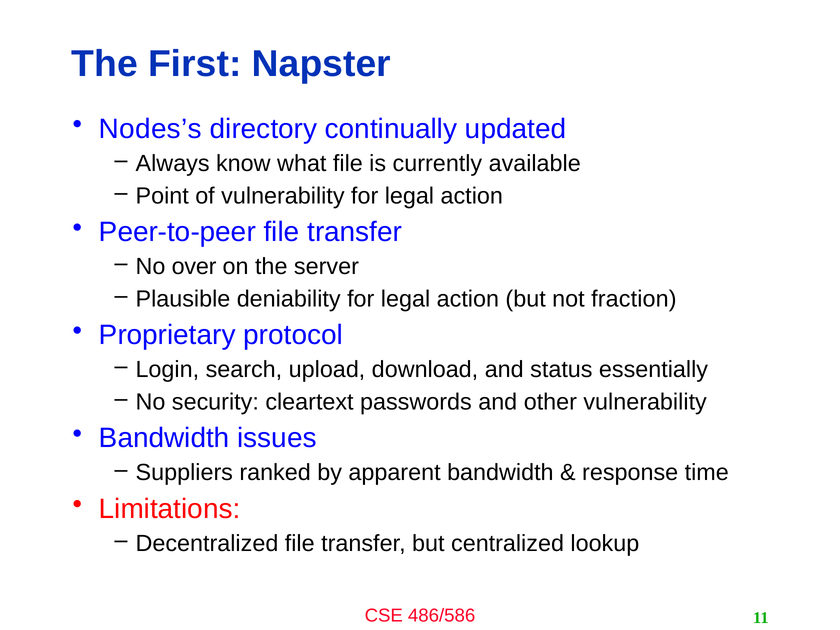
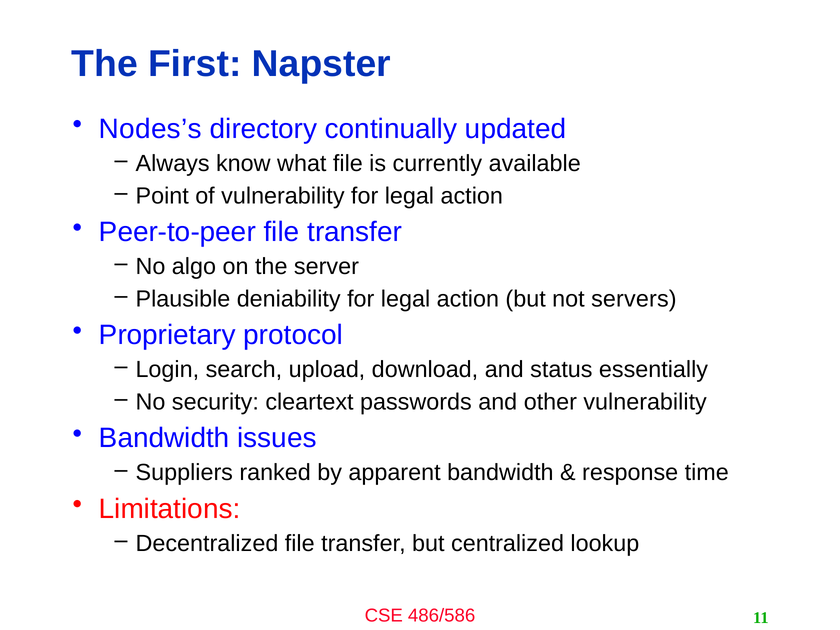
over: over -> algo (194, 267)
fraction: fraction -> servers (634, 299)
